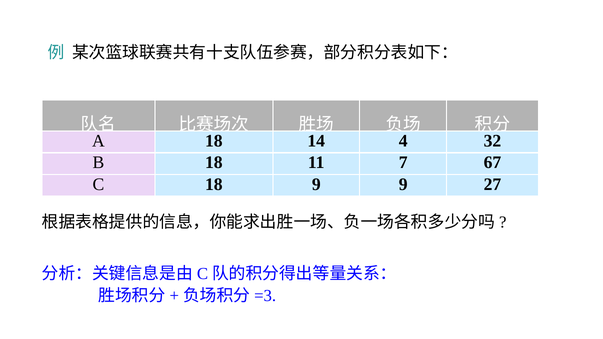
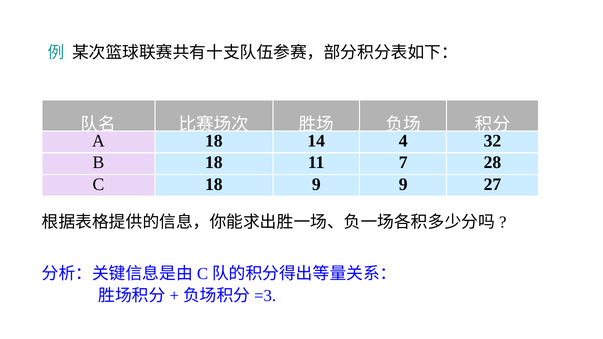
67: 67 -> 28 (493, 163)
